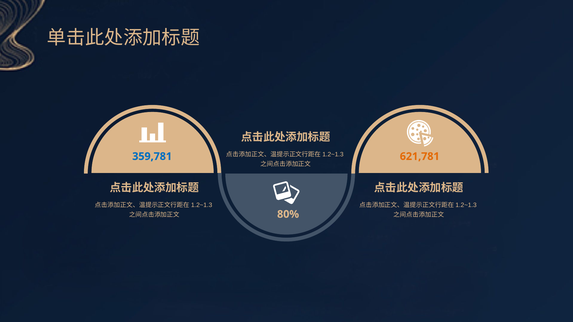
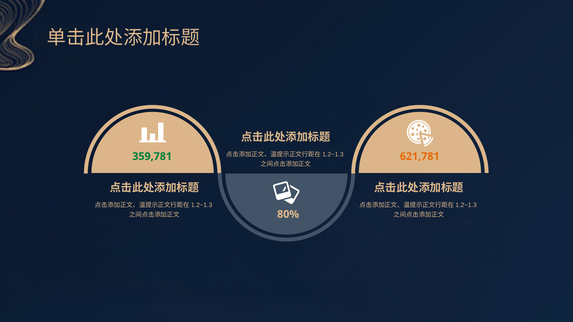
359,781 colour: blue -> green (152, 157)
